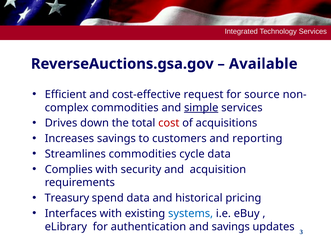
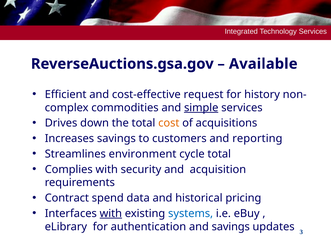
source: source -> history (262, 95)
cost colour: red -> orange (169, 123)
Streamlines commodities: commodities -> environment (143, 154)
cycle data: data -> total (219, 154)
Treasury: Treasury -> Contract (67, 198)
with underline: none -> present (111, 214)
